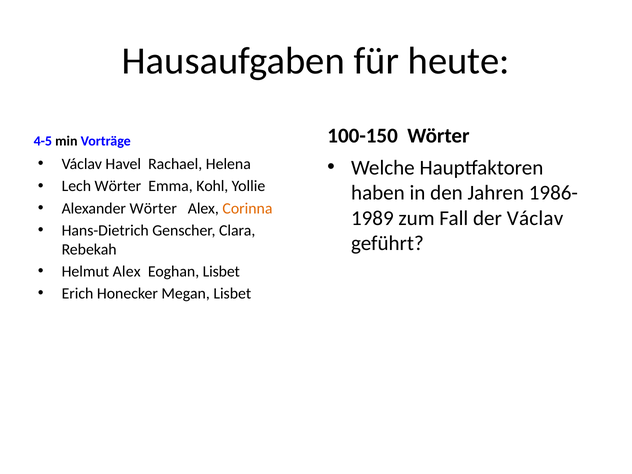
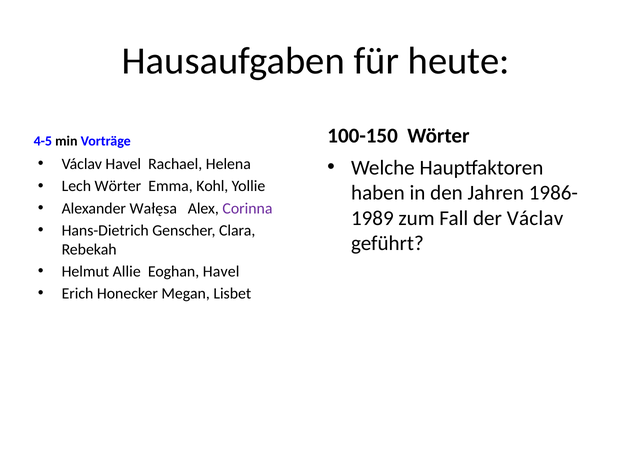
Alexander Wörter: Wörter -> Wałęsa (153, 208)
Corinna colour: orange -> purple (247, 208)
Helmut Alex: Alex -> Allie (127, 271)
Eoghan Lisbet: Lisbet -> Havel (221, 271)
